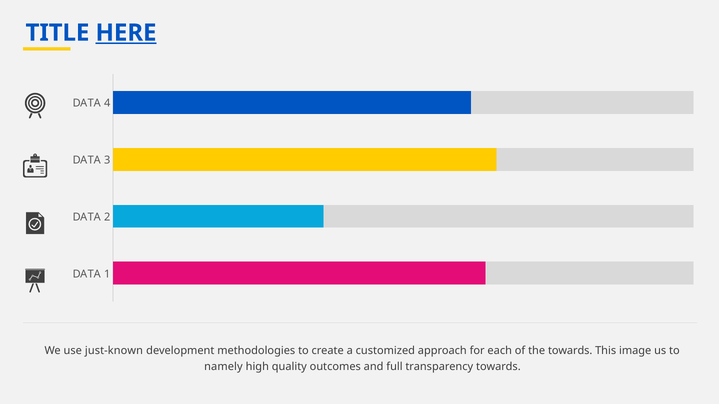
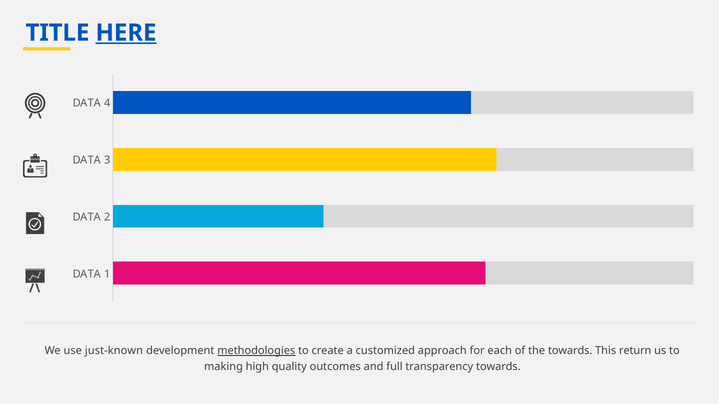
methodologies underline: none -> present (256, 351)
image: image -> return (635, 351)
namely: namely -> making (223, 367)
